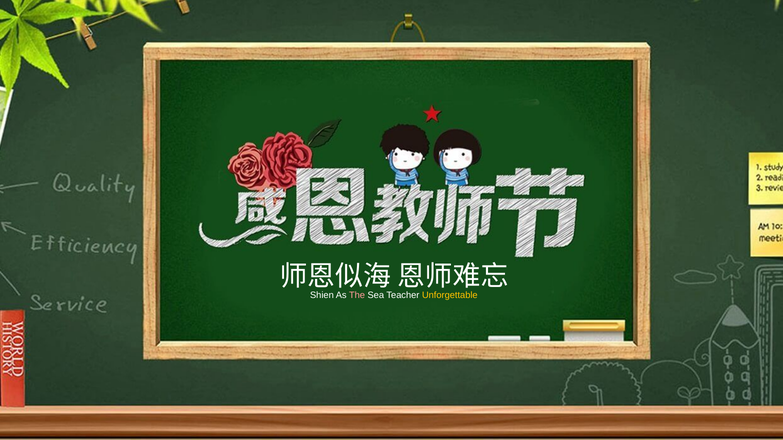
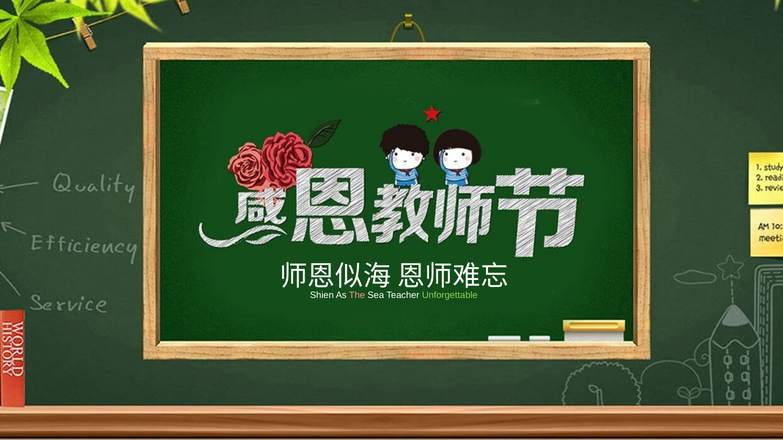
Unforgettable colour: yellow -> light green (450, 296)
